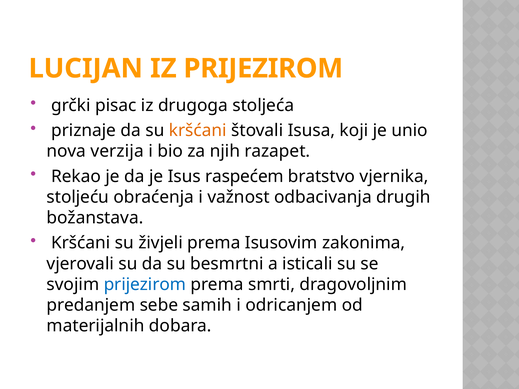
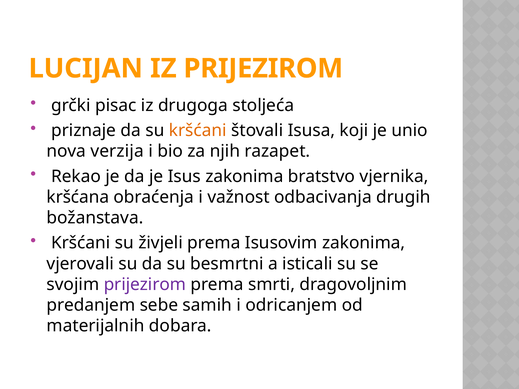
Isus raspećem: raspećem -> zakonima (244, 176)
stoljeću: stoljeću -> kršćana (78, 197)
prijezirom colour: blue -> purple (145, 285)
